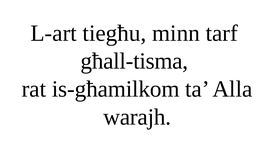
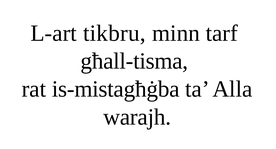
tiegħu: tiegħu -> tikbru (114, 33)
is-għamilkom: is-għamilkom -> is-mistagħġba (116, 89)
